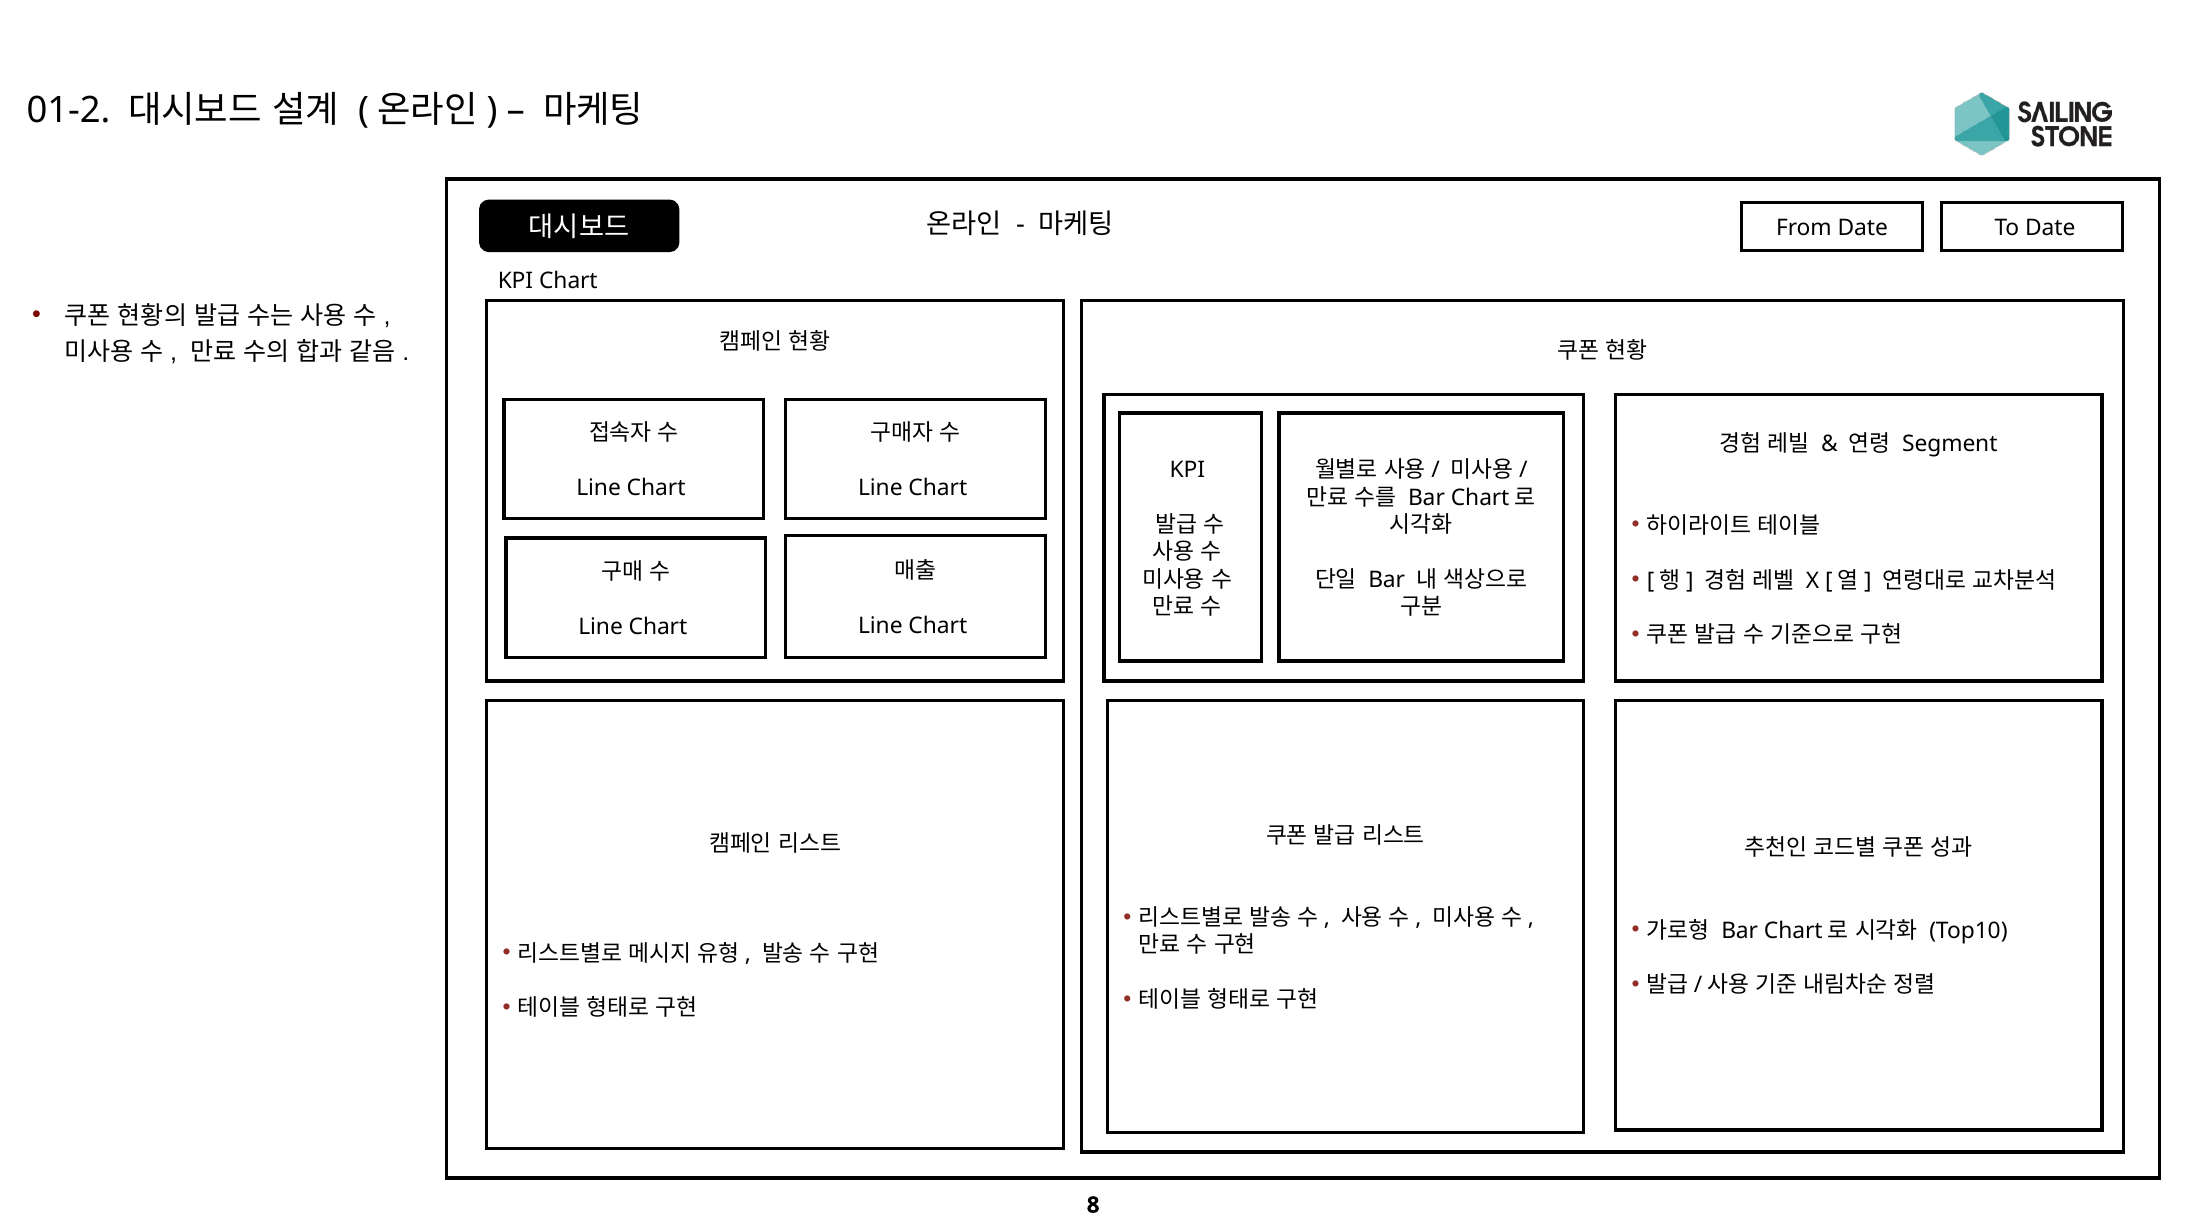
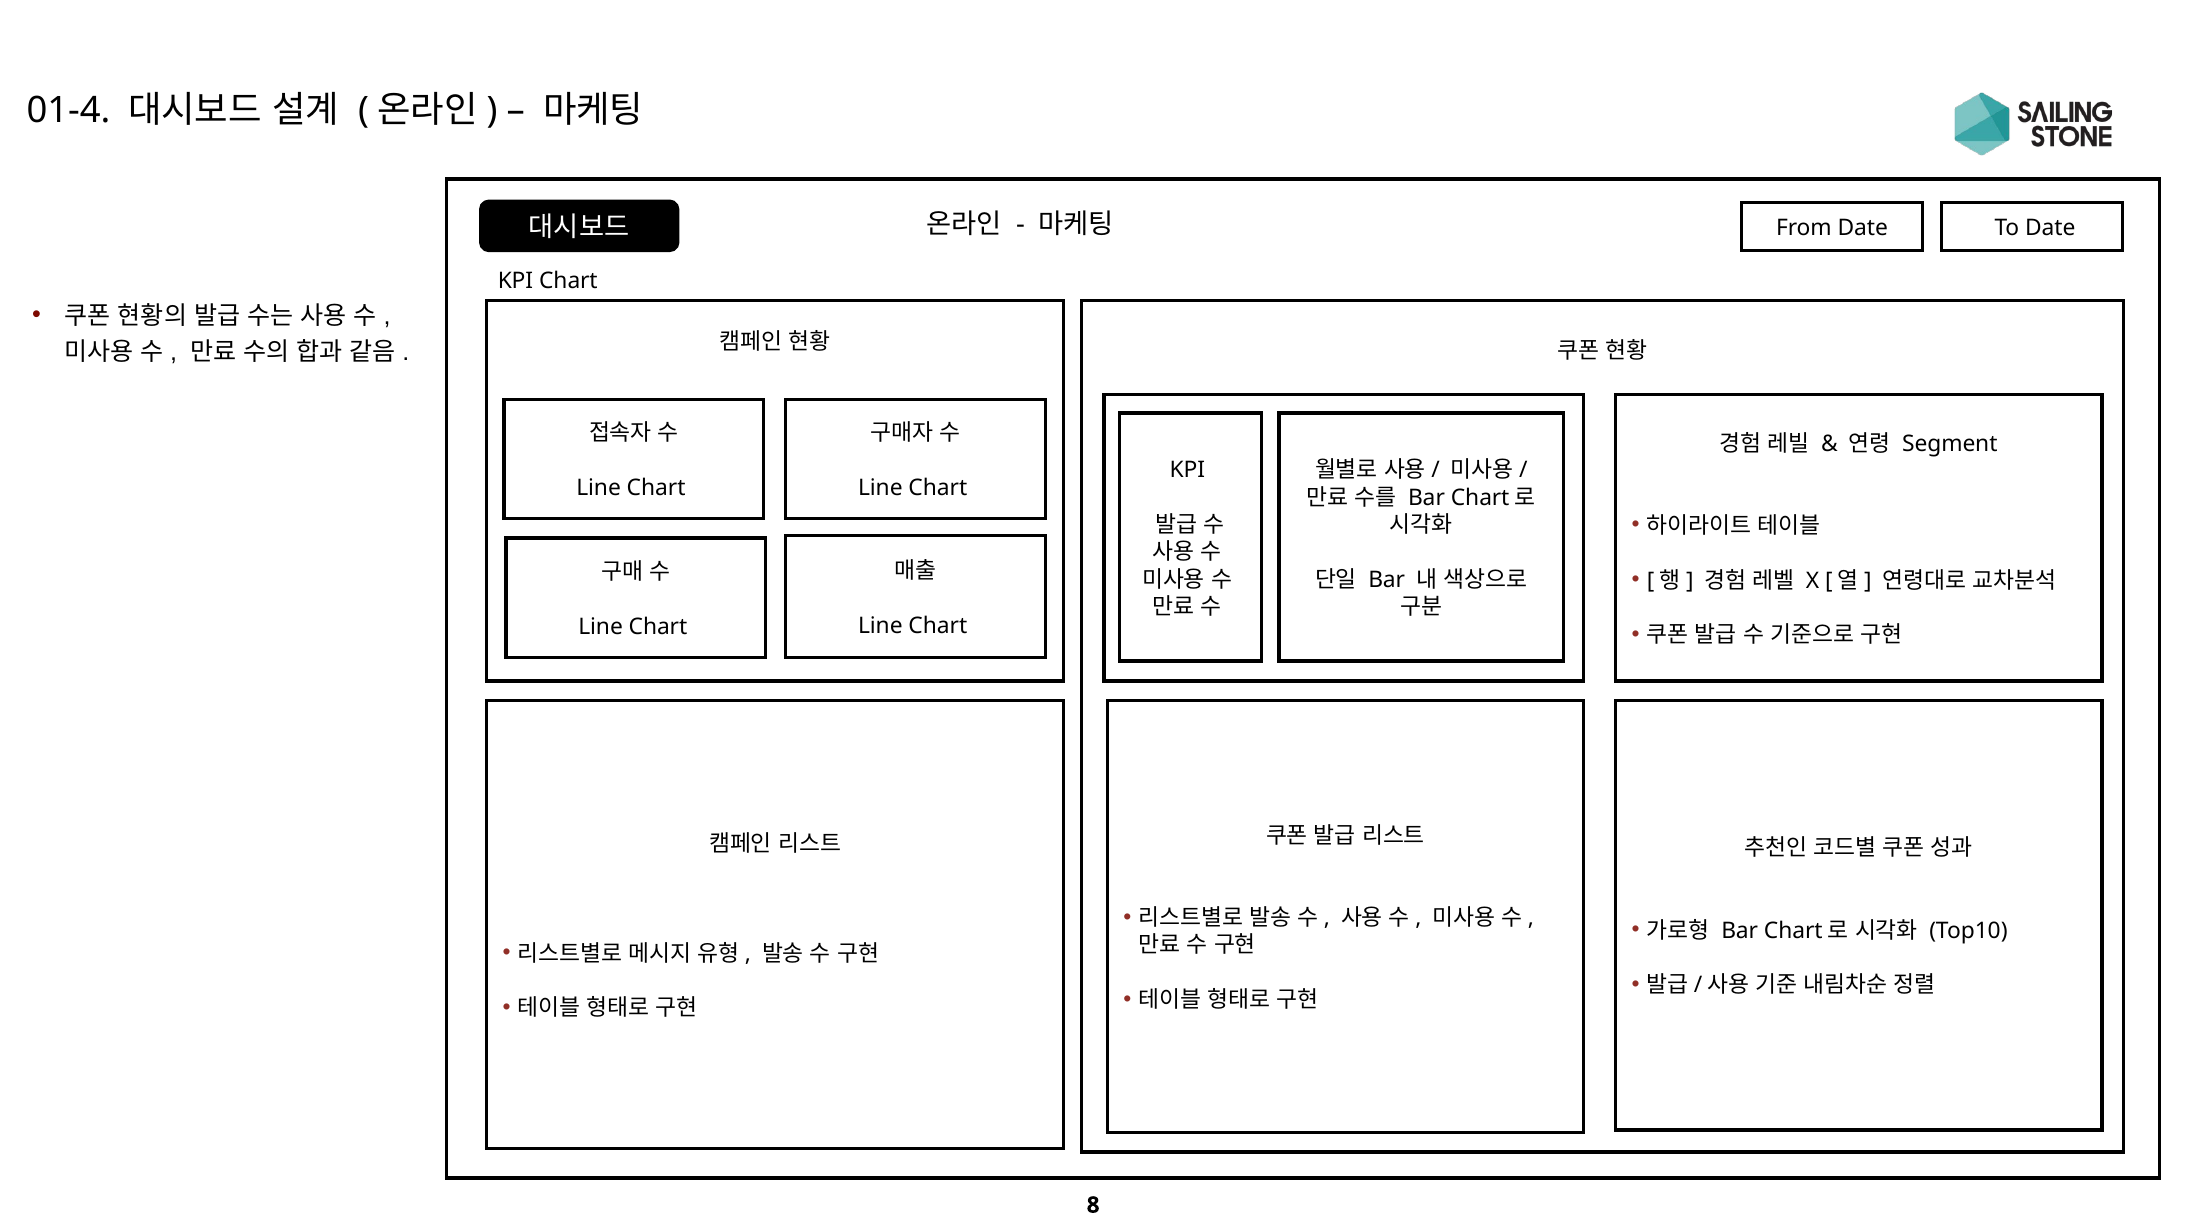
01-2: 01-2 -> 01-4 (69, 110)
